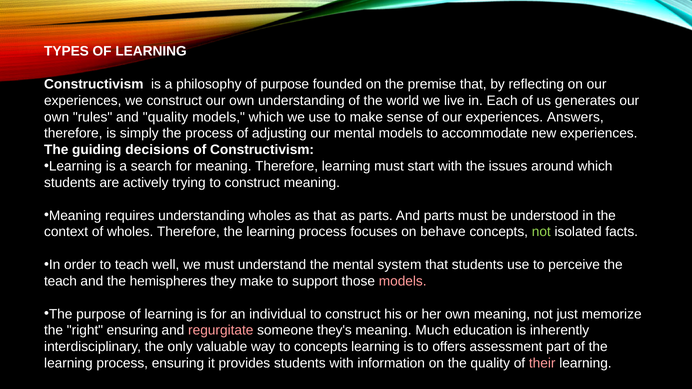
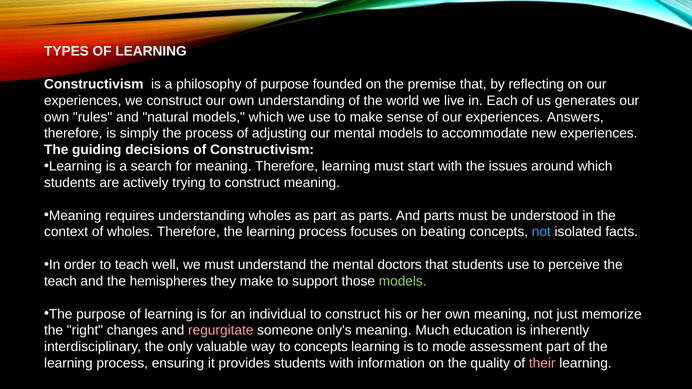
and quality: quality -> natural (166, 117)
as that: that -> part (325, 216)
behave: behave -> beating (443, 232)
not colour: light green -> light blue (541, 232)
system: system -> doctors (400, 265)
models colour: pink -> light green (403, 281)
right ensuring: ensuring -> changes (132, 331)
they's: they's -> only's (334, 331)
offers: offers -> mode (449, 347)
